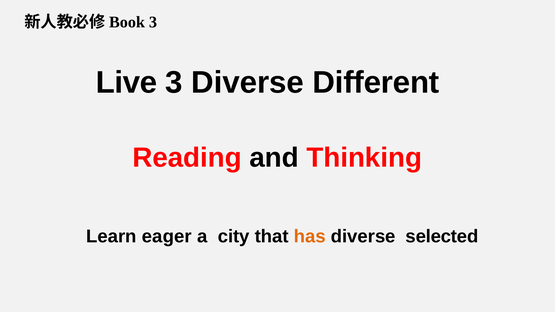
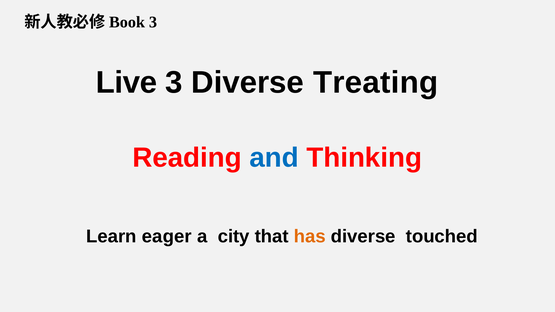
Different: Different -> Treating (376, 83)
and colour: black -> blue (274, 158)
selected: selected -> touched (442, 237)
